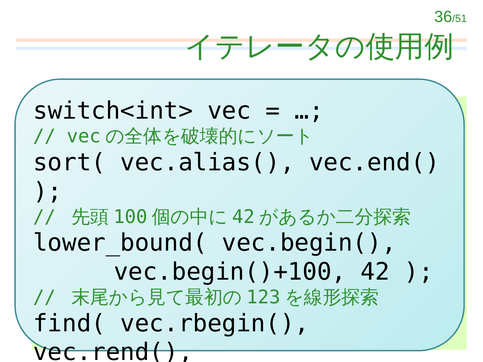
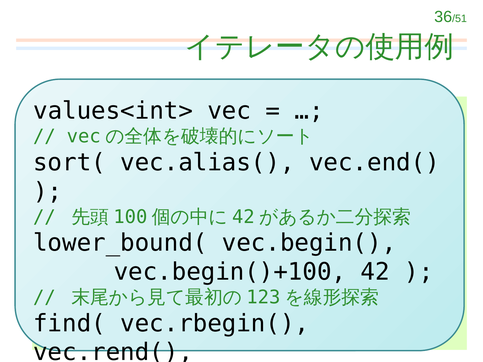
switch<int>: switch<int> -> values<int> (113, 111)
